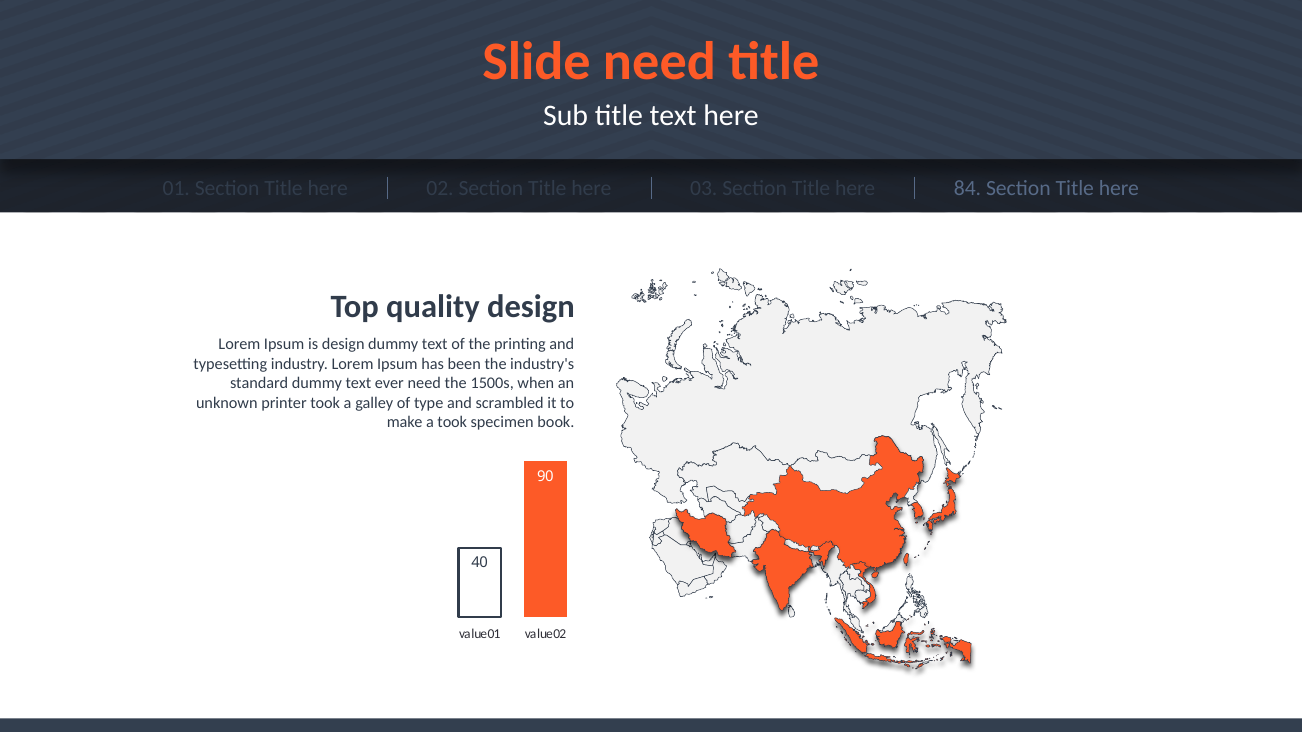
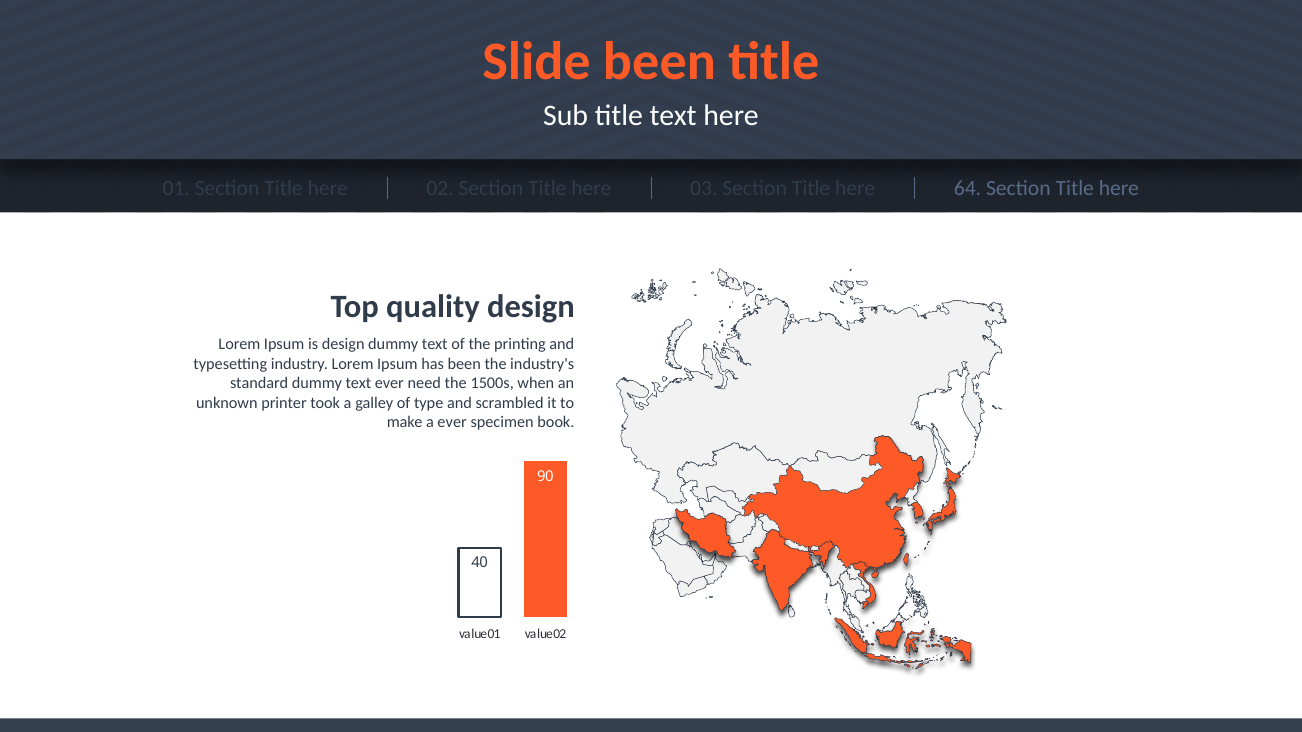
Slide need: need -> been (660, 62)
84: 84 -> 64 (968, 188)
a took: took -> ever (452, 423)
